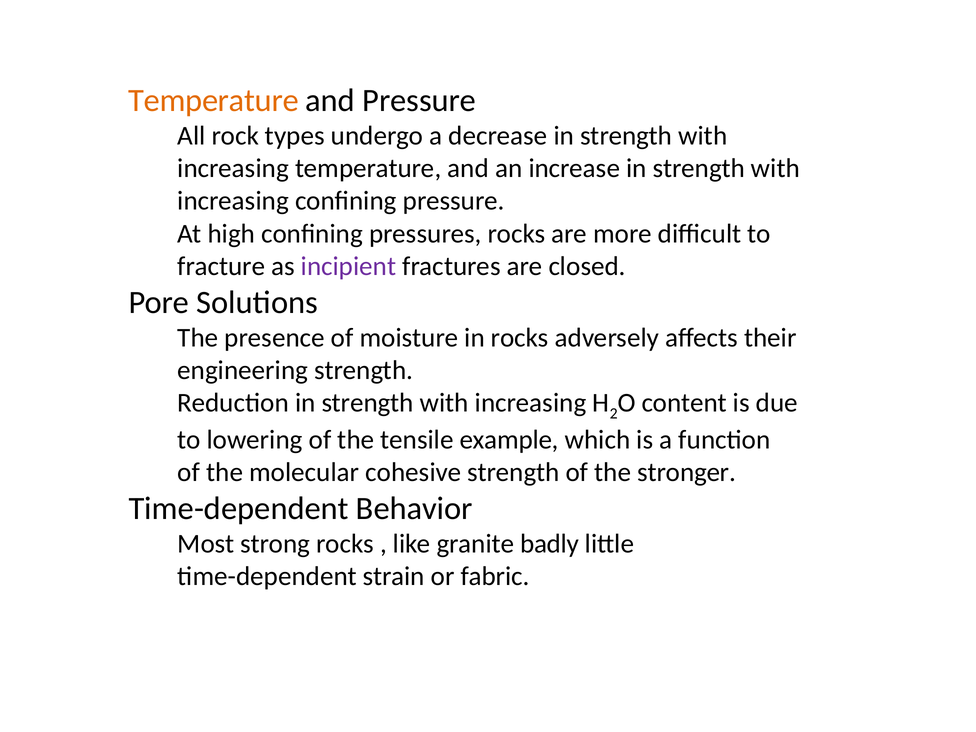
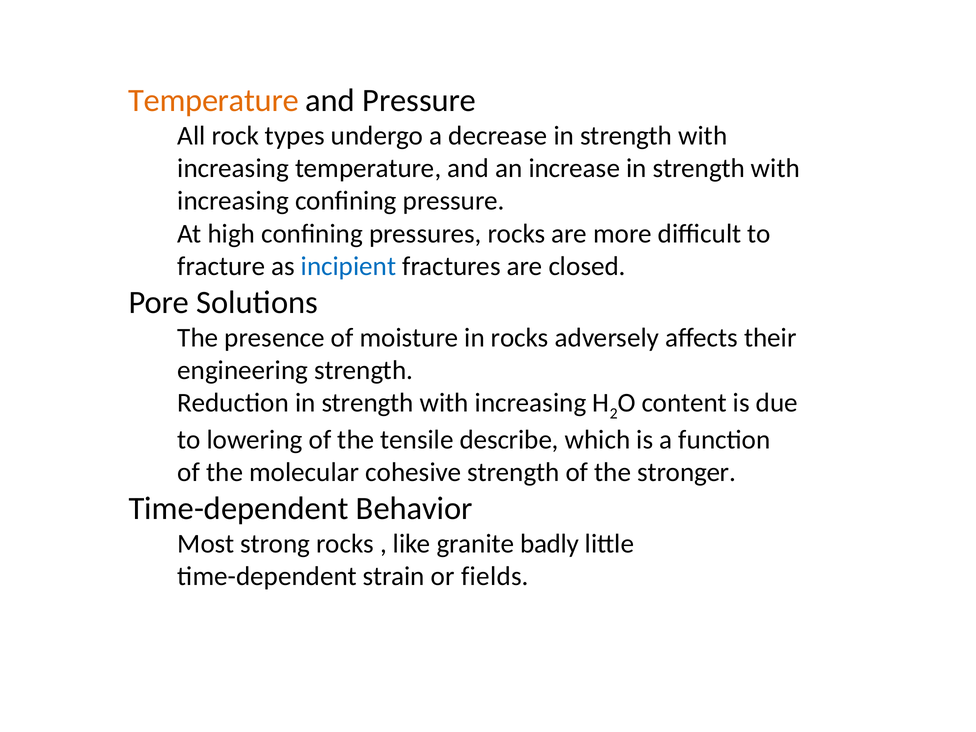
incipient colour: purple -> blue (349, 266)
example: example -> describe (509, 440)
fabric: fabric -> fields (495, 576)
